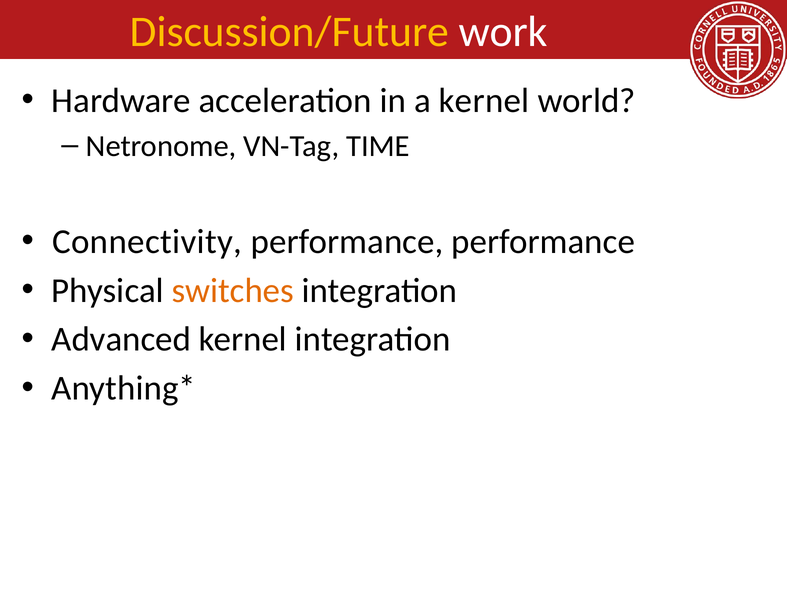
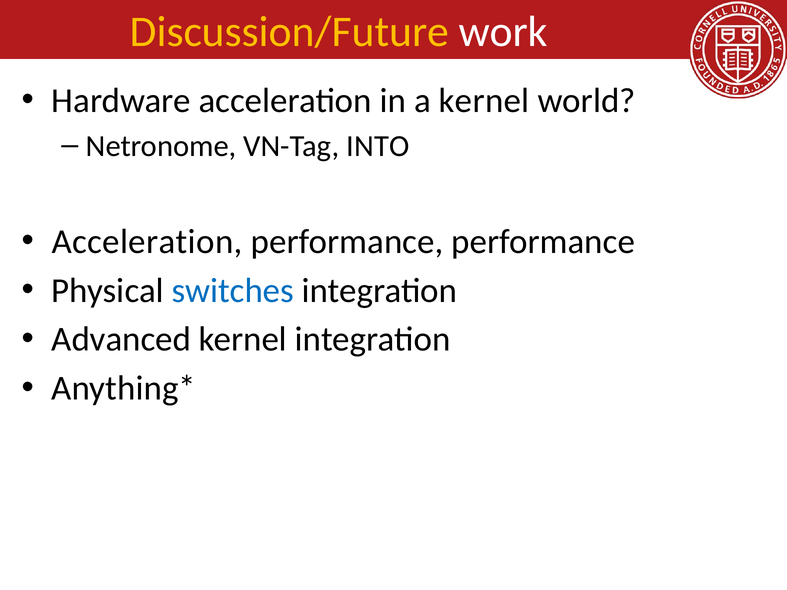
TIME: TIME -> INTO (378, 146)
Connectivity: Connectivity -> Acceleration (147, 242)
switches colour: orange -> blue (233, 291)
